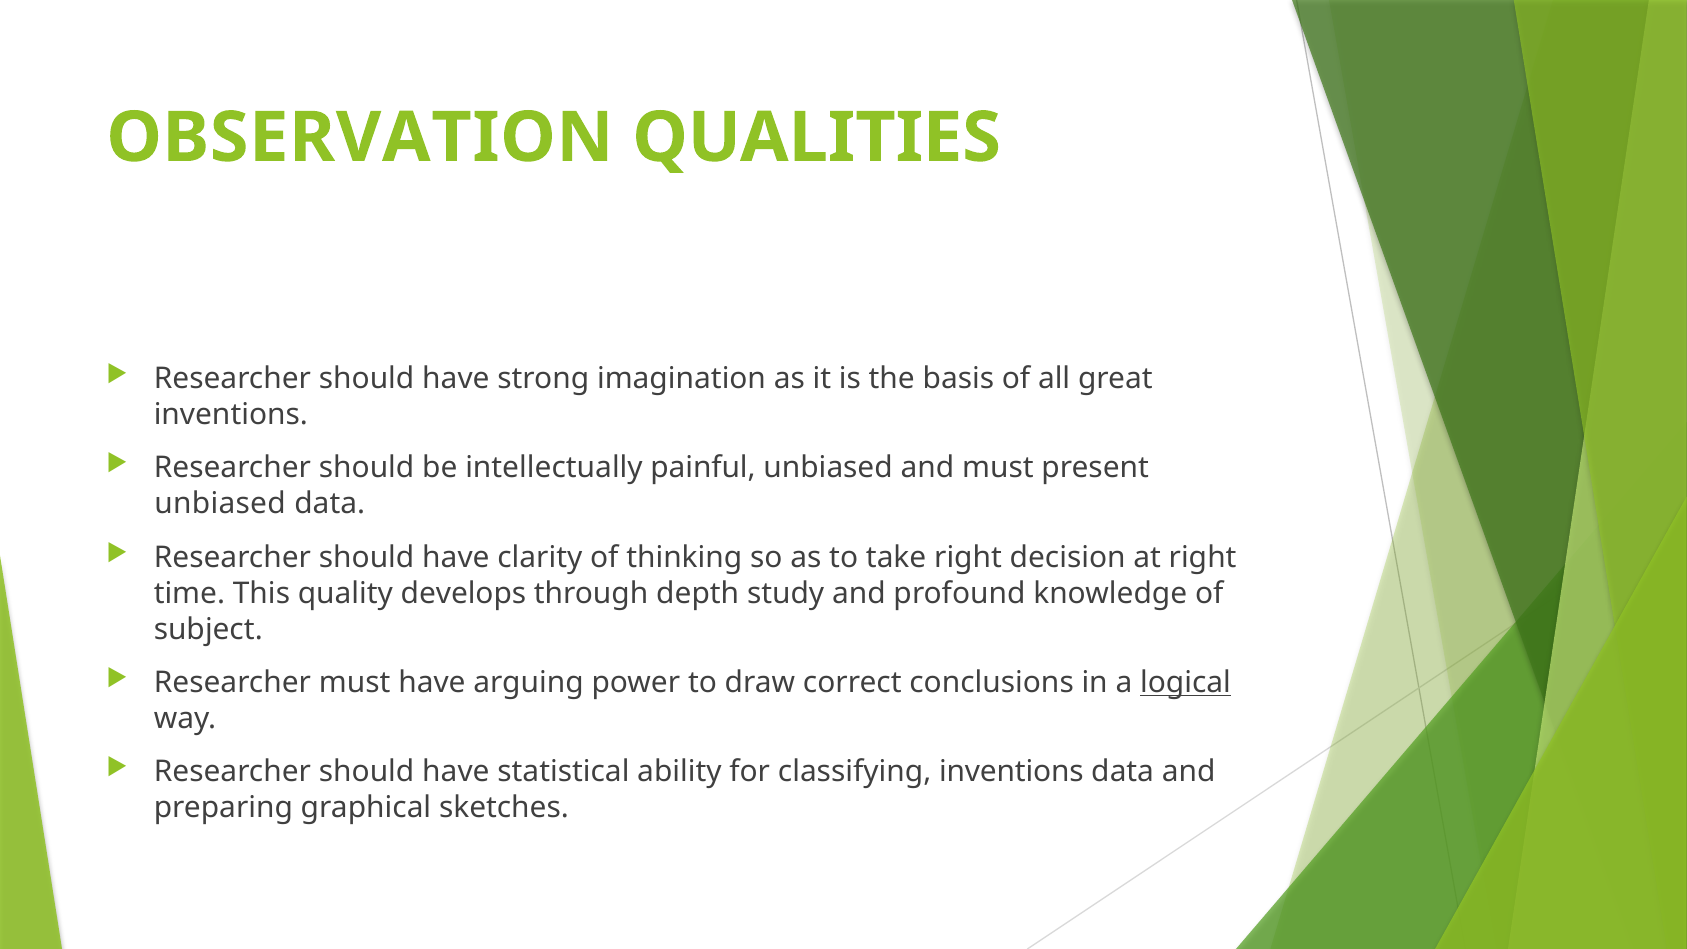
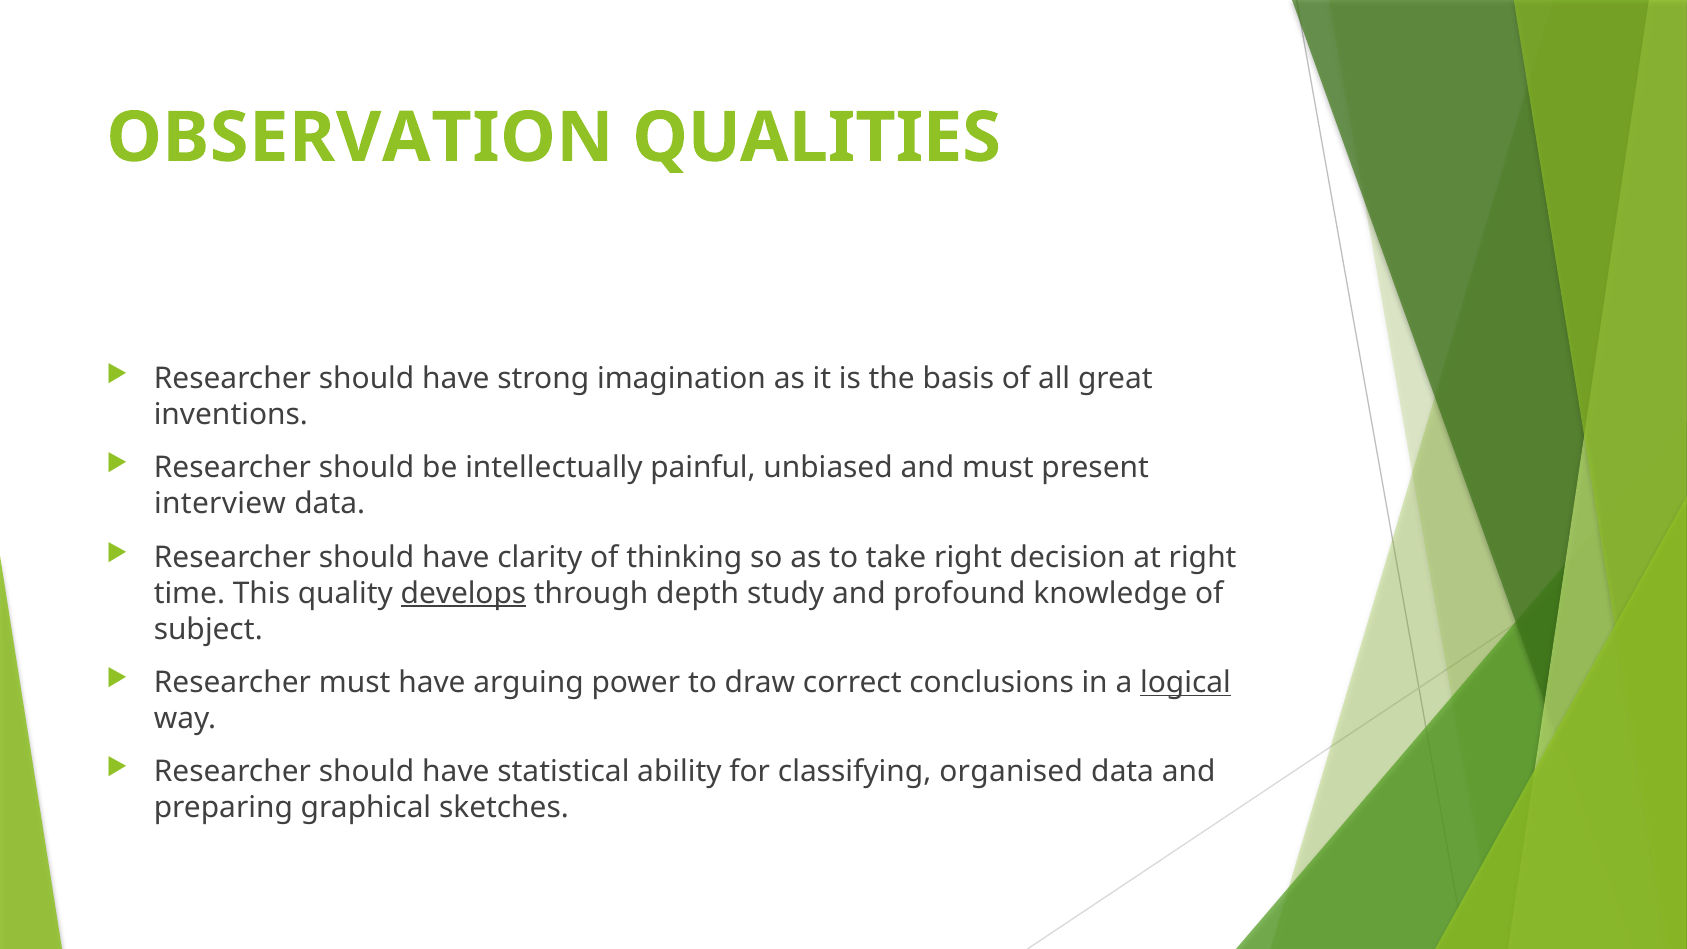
unbiased: unbiased -> interview (220, 504)
develops underline: none -> present (463, 593)
classifying inventions: inventions -> organised (1011, 772)
